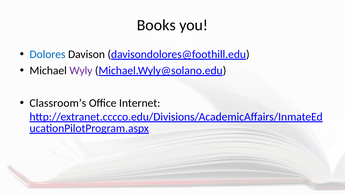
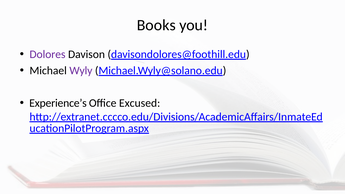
Dolores colour: blue -> purple (48, 54)
Classroom’s: Classroom’s -> Experience’s (58, 103)
Internet: Internet -> Excused (140, 103)
